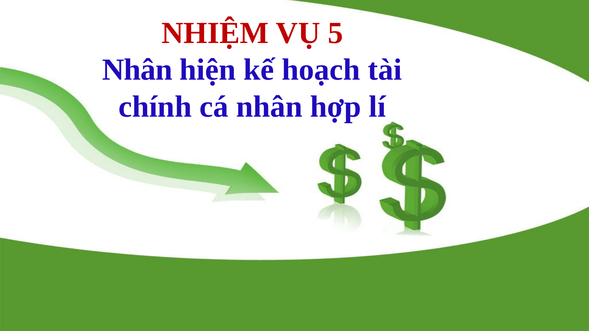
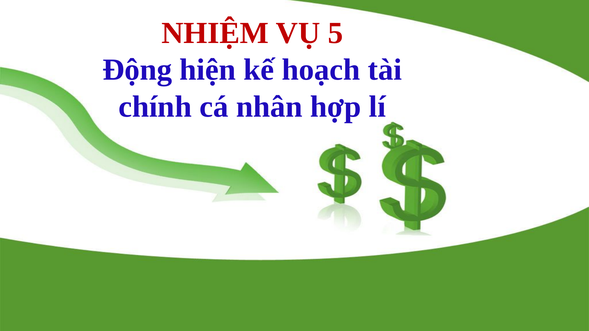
Nhân: Nhân -> Động (137, 70)
